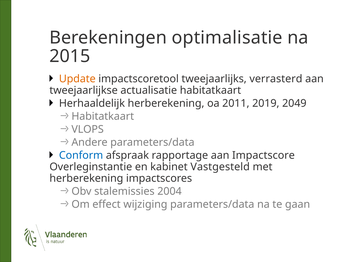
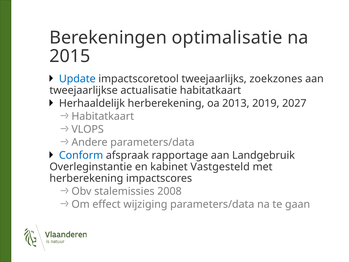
Update colour: orange -> blue (77, 79)
verrasterd: verrasterd -> zoekzones (276, 79)
2011: 2011 -> 2013 (236, 103)
2049: 2049 -> 2027 (294, 103)
Impactscore: Impactscore -> Landgebruik (264, 155)
2004: 2004 -> 2008 (170, 191)
